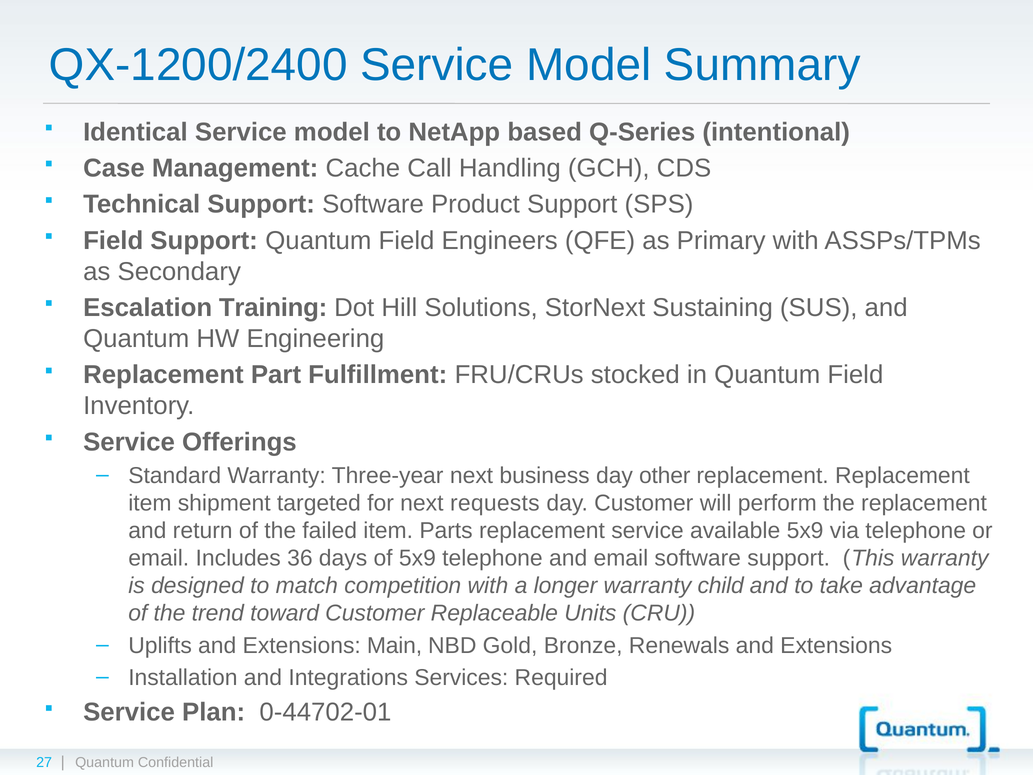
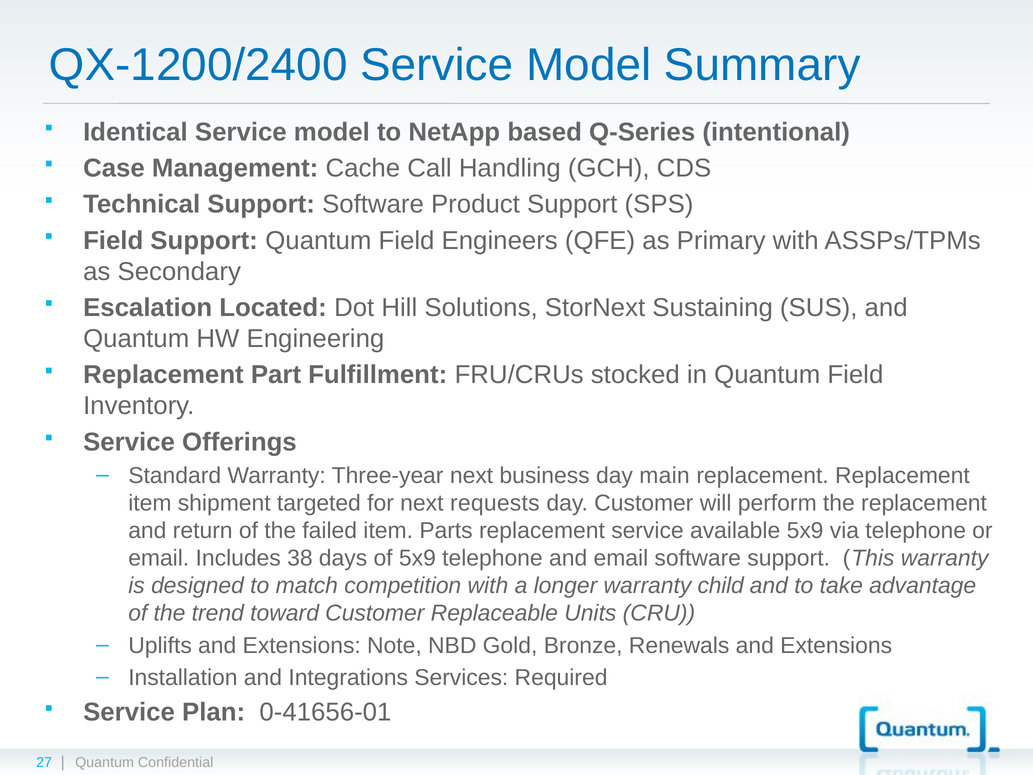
Training: Training -> Located (273, 308)
other: other -> main (665, 476)
36: 36 -> 38 (300, 558)
Main: Main -> Note (394, 645)
0-44702-01: 0-44702-01 -> 0-41656-01 (325, 712)
